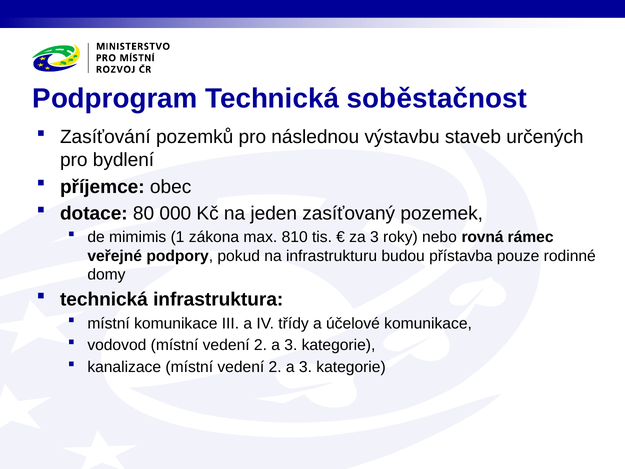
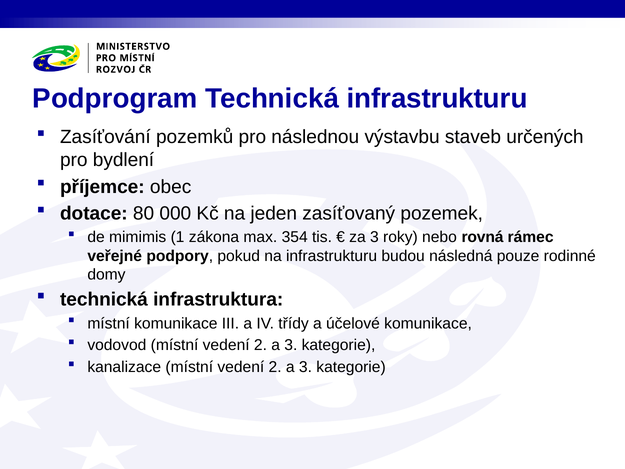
Technická soběstačnost: soběstačnost -> infrastrukturu (437, 99)
810: 810 -> 354 (295, 237)
přístavba: přístavba -> následná (461, 256)
